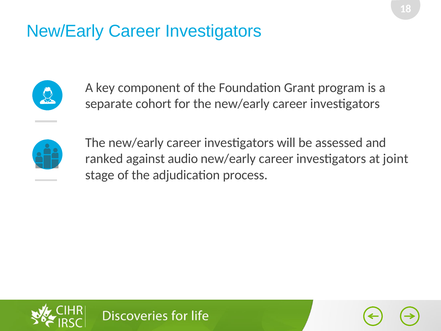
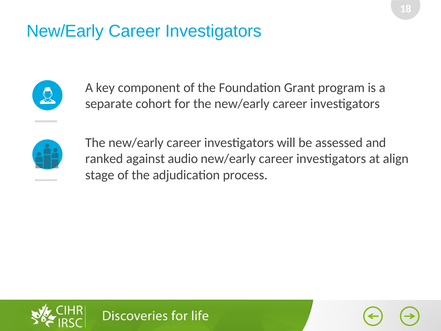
joint: joint -> align (396, 159)
